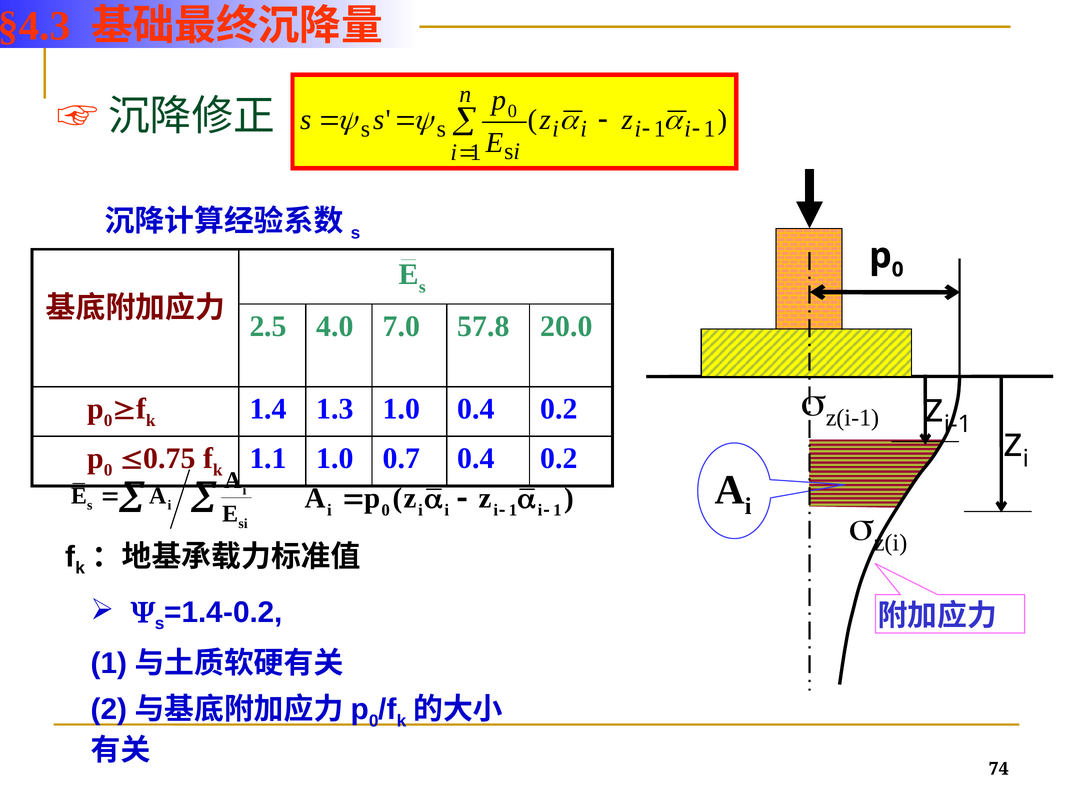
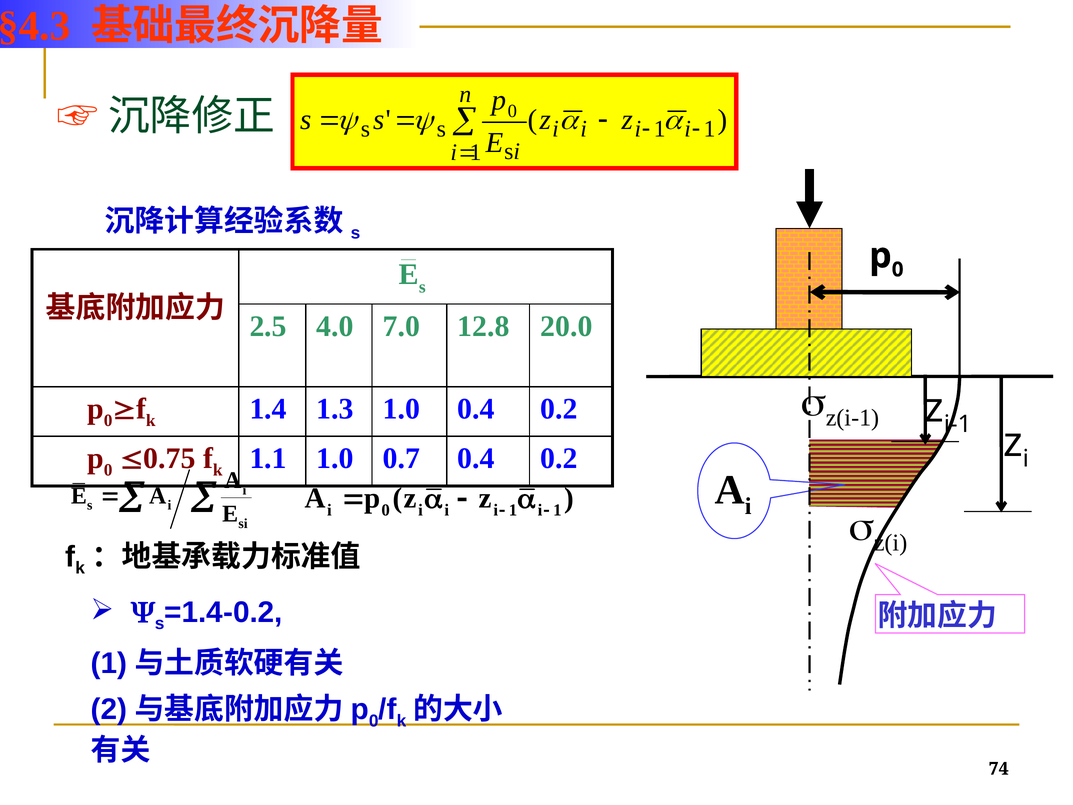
57.8: 57.8 -> 12.8 (483, 326)
